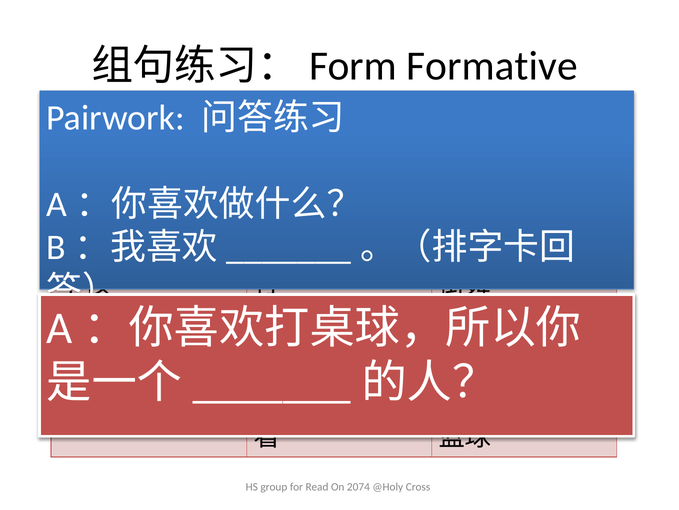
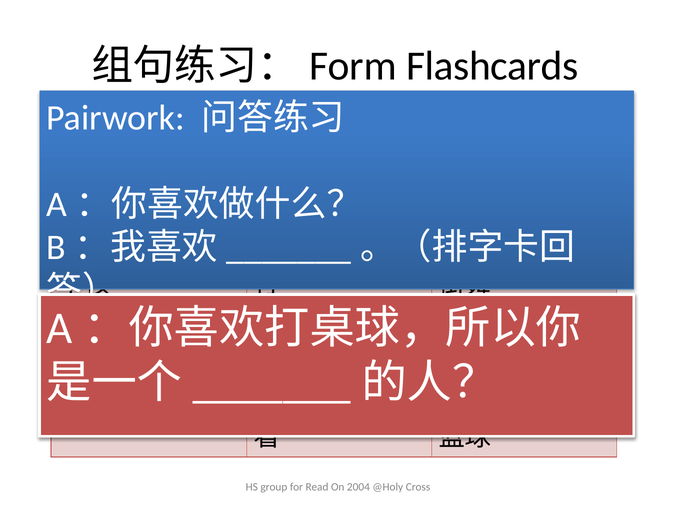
Formative: Formative -> Flashcards (492, 66)
2074: 2074 -> 2004 (358, 486)
